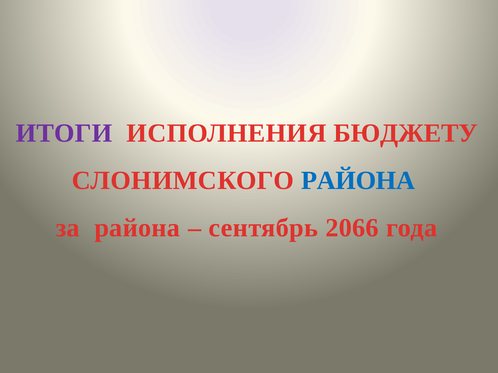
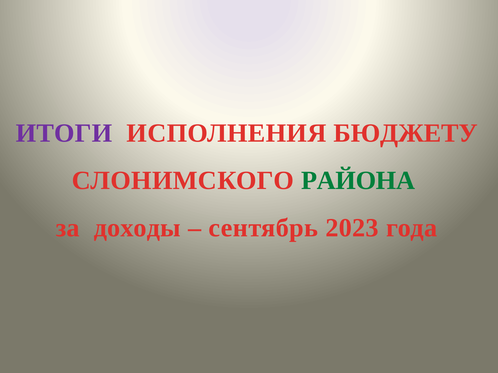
РАЙОНА colour: blue -> green (358, 181)
за района: района -> доходы (137, 228)
2066: 2066 -> 2023 (352, 228)
